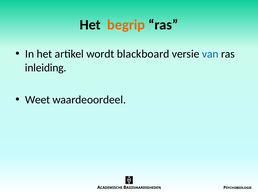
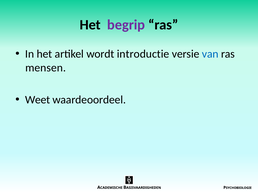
begrip colour: orange -> purple (126, 25)
blackboard: blackboard -> introductie (143, 54)
inleiding: inleiding -> mensen (46, 68)
